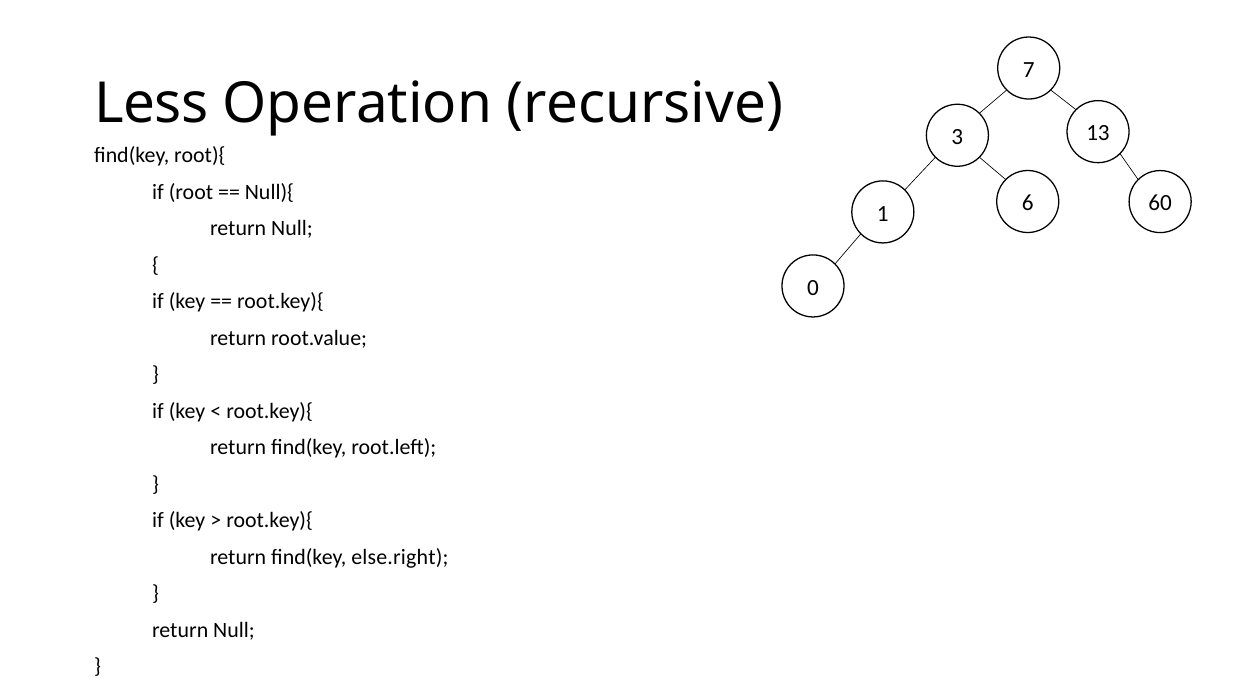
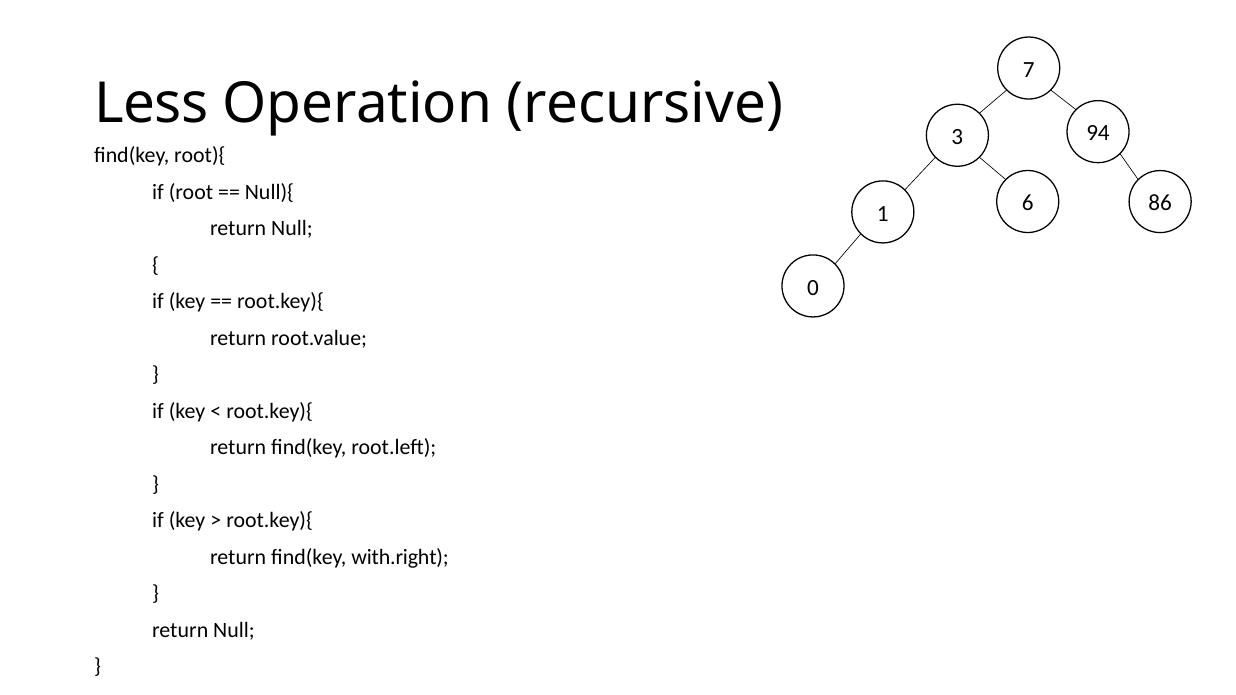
13: 13 -> 94 (1098, 133)
60: 60 -> 86 (1160, 203)
else.right: else.right -> with.right (400, 557)
